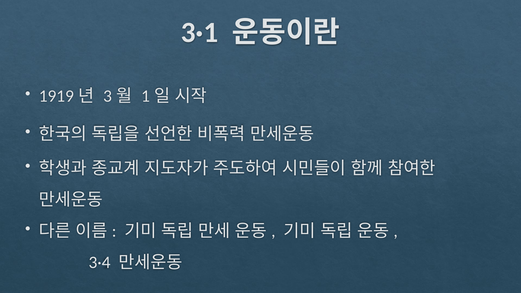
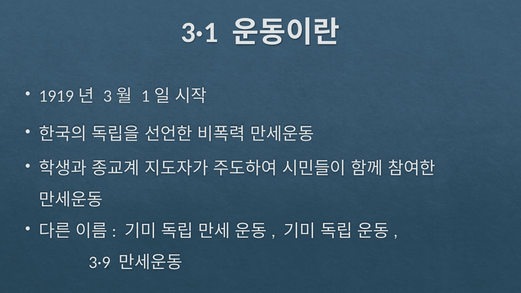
3·4: 3·4 -> 3·9 (99, 262)
